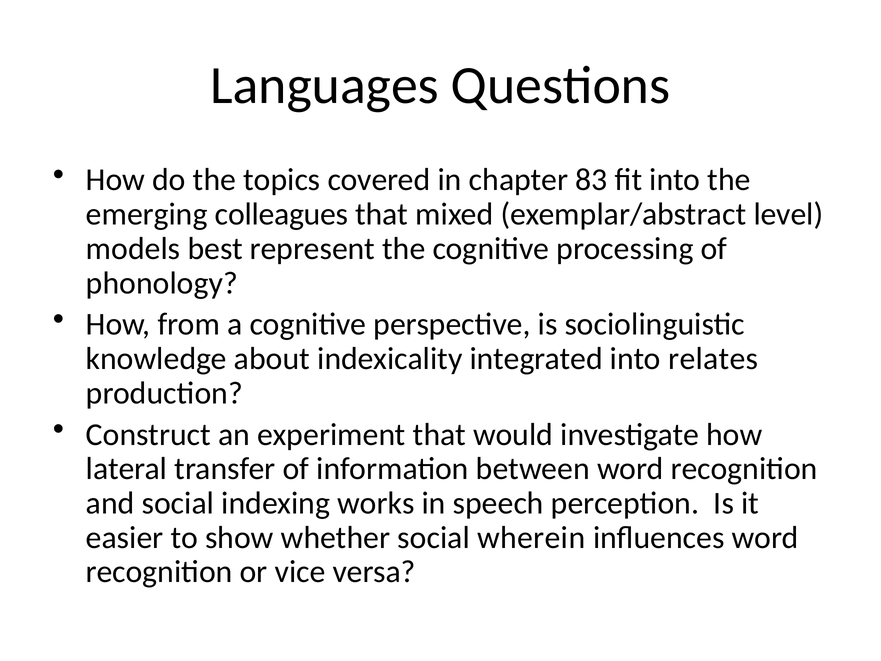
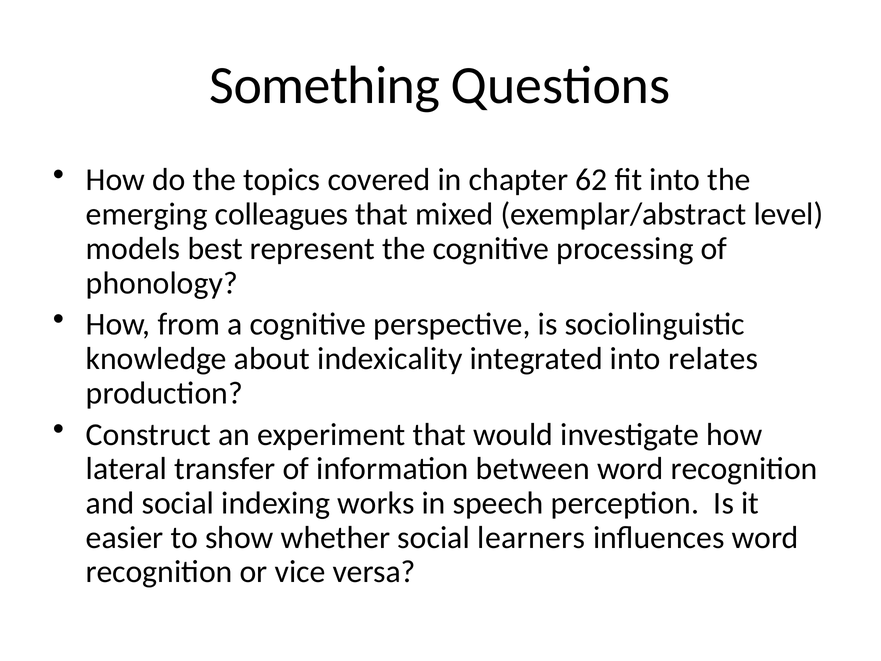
Languages: Languages -> Something (325, 85)
83: 83 -> 62 (591, 180)
wherein: wherein -> learners (531, 537)
